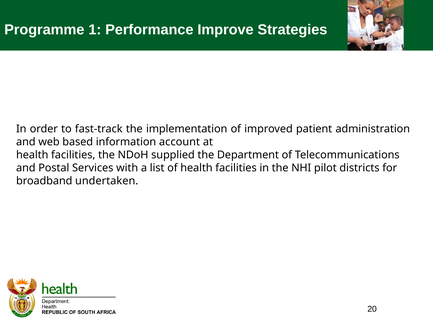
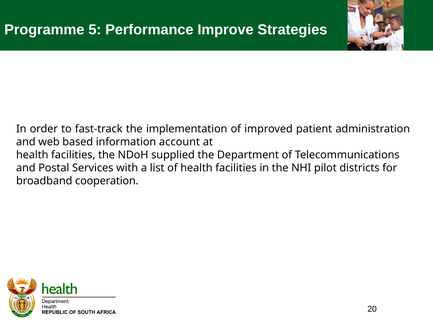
1: 1 -> 5 (95, 30)
undertaken: undertaken -> cooperation (107, 181)
